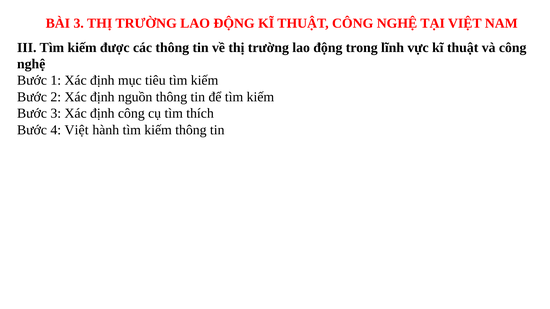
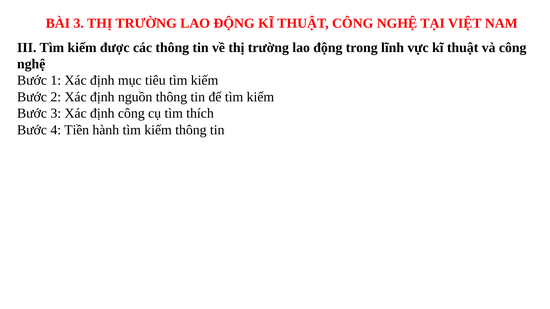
4 Việt: Việt -> Tiền (77, 130)
